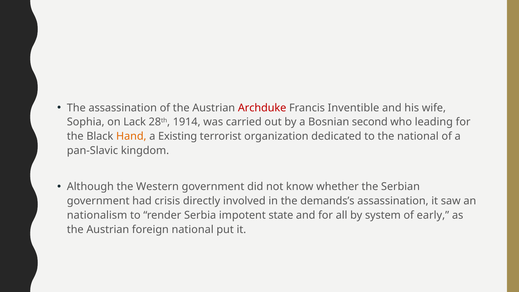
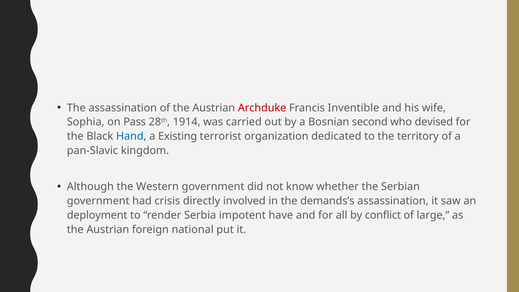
Lack: Lack -> Pass (135, 122)
leading: leading -> devised (434, 122)
Hand colour: orange -> blue (131, 136)
the national: national -> territory (418, 136)
nationalism: nationalism -> deployment (97, 215)
state: state -> have (281, 215)
system: system -> conflict (383, 215)
early: early -> large (433, 215)
